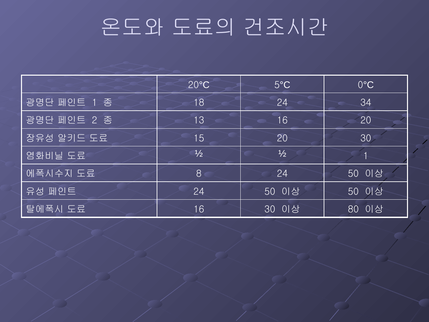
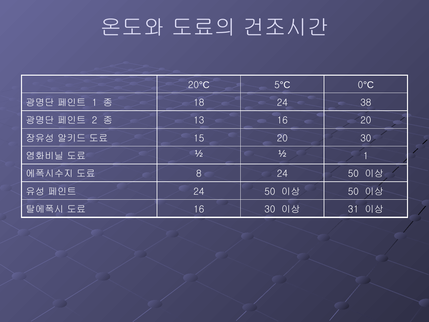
34: 34 -> 38 (366, 103)
80: 80 -> 31 (353, 209)
